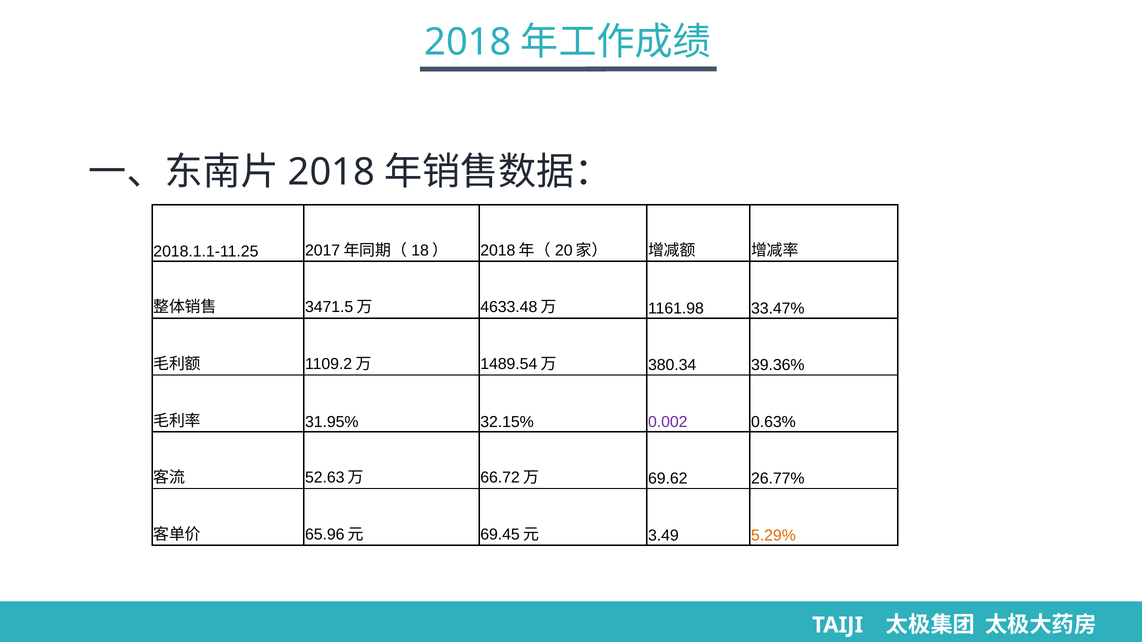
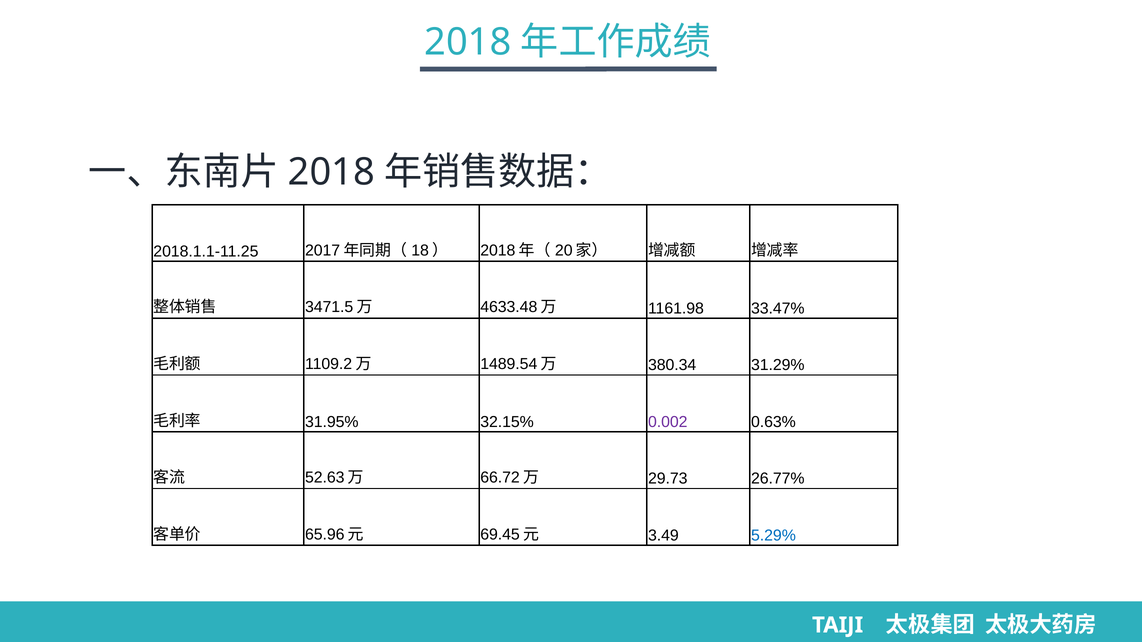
39.36%: 39.36% -> 31.29% (778, 365)
69.62: 69.62 -> 29.73 (668, 479)
5.29% colour: orange -> blue (773, 536)
